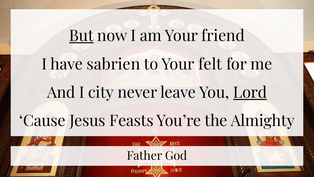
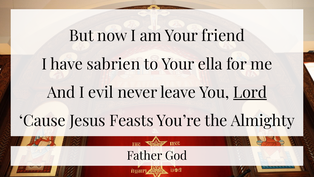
But underline: present -> none (81, 36)
felt: felt -> ella (210, 64)
city: city -> evil (101, 92)
